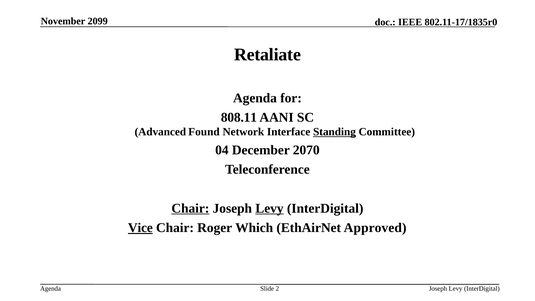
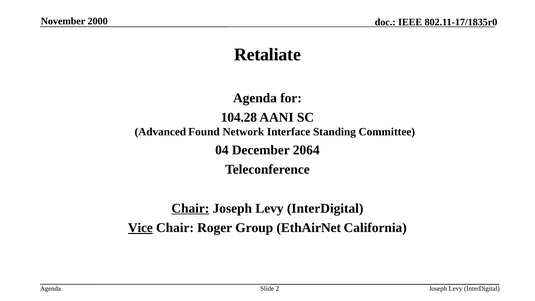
2099: 2099 -> 2000 (98, 21)
808.11: 808.11 -> 104.28 (239, 117)
Standing underline: present -> none (334, 132)
2070: 2070 -> 2064 (306, 150)
Levy underline: present -> none (269, 208)
Which: Which -> Group (254, 228)
Approved: Approved -> California (375, 228)
